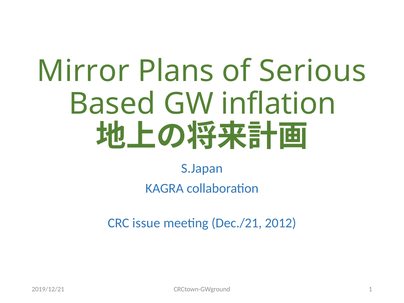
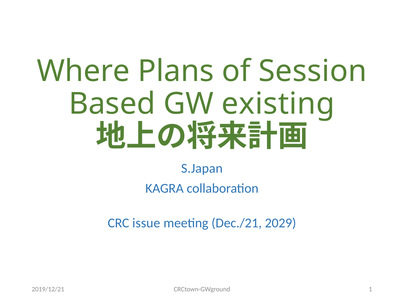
Mirror: Mirror -> Where (83, 71)
Serious: Serious -> Session (313, 71)
inflation: inflation -> existing (278, 104)
2012: 2012 -> 2029 (281, 223)
